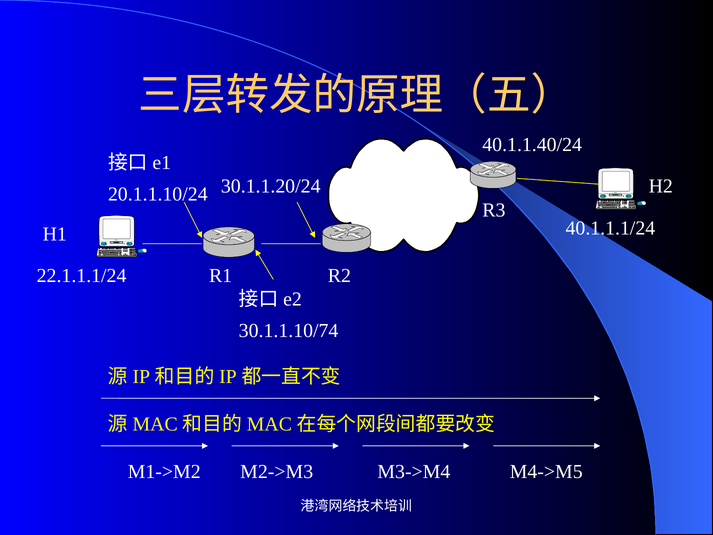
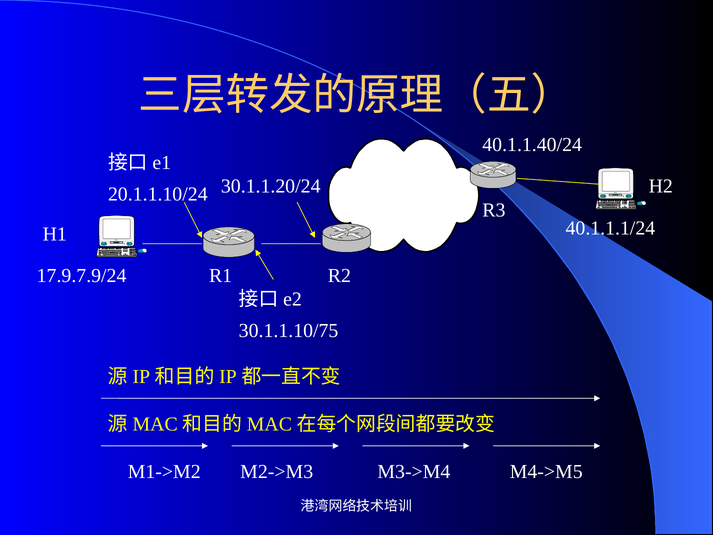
22.1.1.1/24: 22.1.1.1/24 -> 17.9.7.9/24 (82, 275)
30.1.1.10/74: 30.1.1.10/74 -> 30.1.1.10/75 (289, 331)
